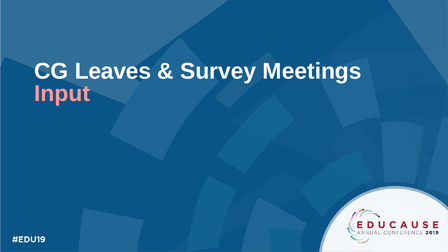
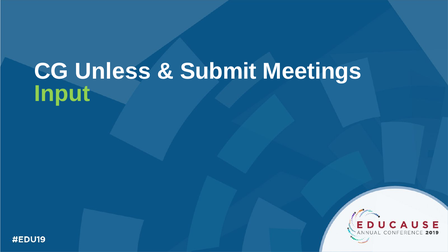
Leaves: Leaves -> Unless (113, 71)
Survey: Survey -> Submit (218, 71)
Input colour: pink -> light green (62, 94)
